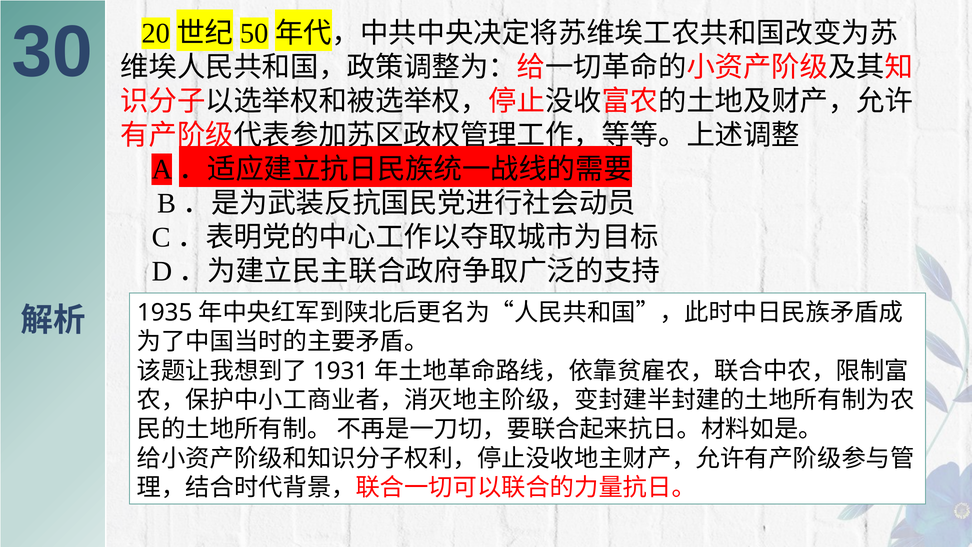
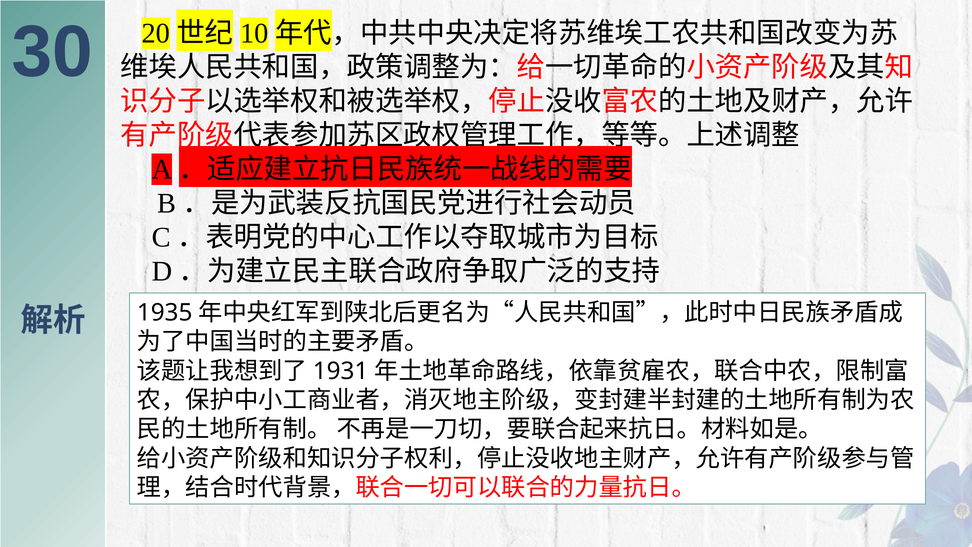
50: 50 -> 10 (254, 33)
